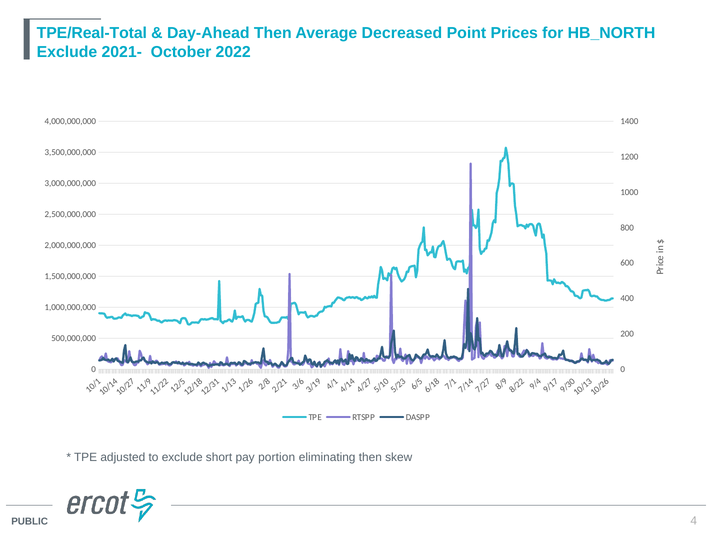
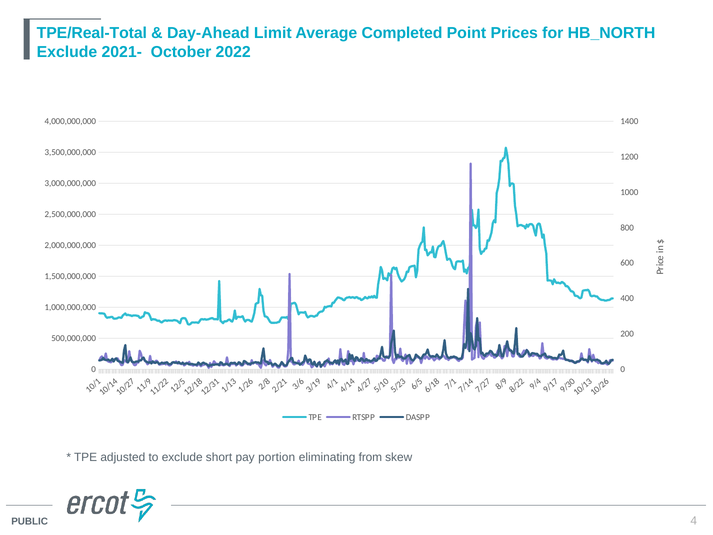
Day-Ahead Then: Then -> Limit (273, 33)
Decreased: Decreased -> Completed (402, 33)
eliminating then: then -> from (370, 457)
